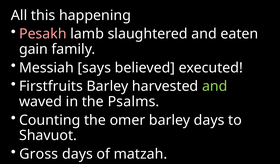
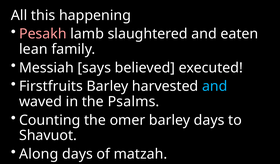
gain: gain -> lean (33, 49)
and colour: light green -> light blue (215, 86)
Gross: Gross -> Along (39, 154)
